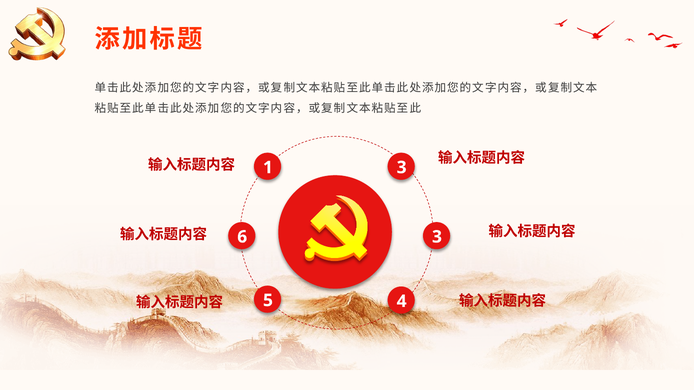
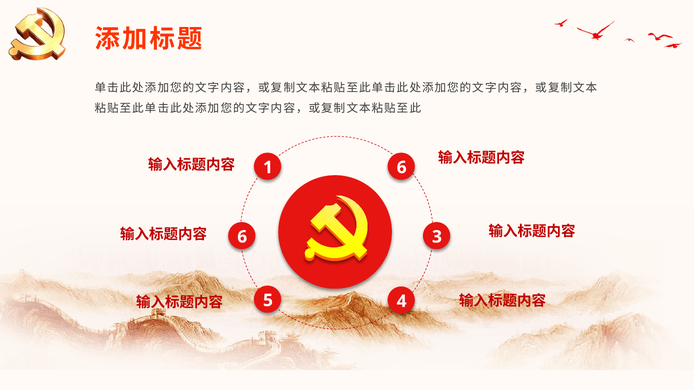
1 3: 3 -> 6 (402, 168)
